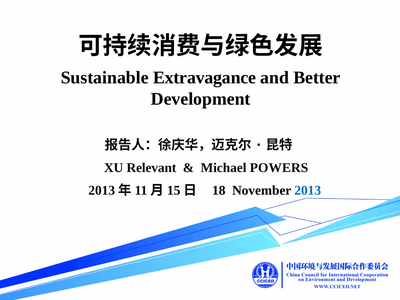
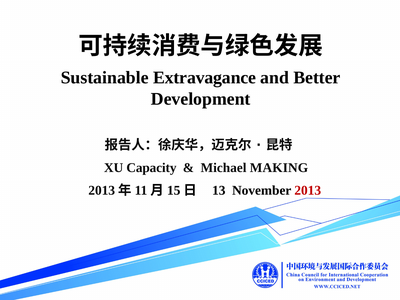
Relevant: Relevant -> Capacity (151, 168)
POWERS: POWERS -> MAKING (279, 168)
18: 18 -> 13 (219, 190)
2013 colour: blue -> red (308, 190)
